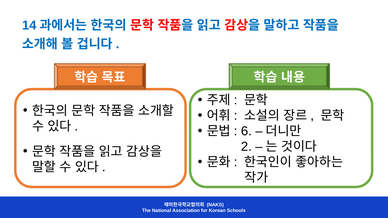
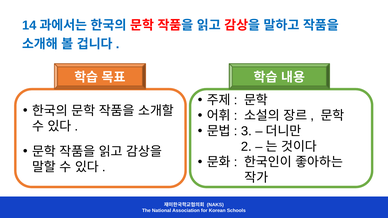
6: 6 -> 3 (246, 131)
